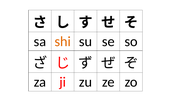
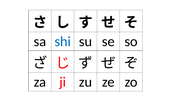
shi colour: orange -> blue (63, 42)
